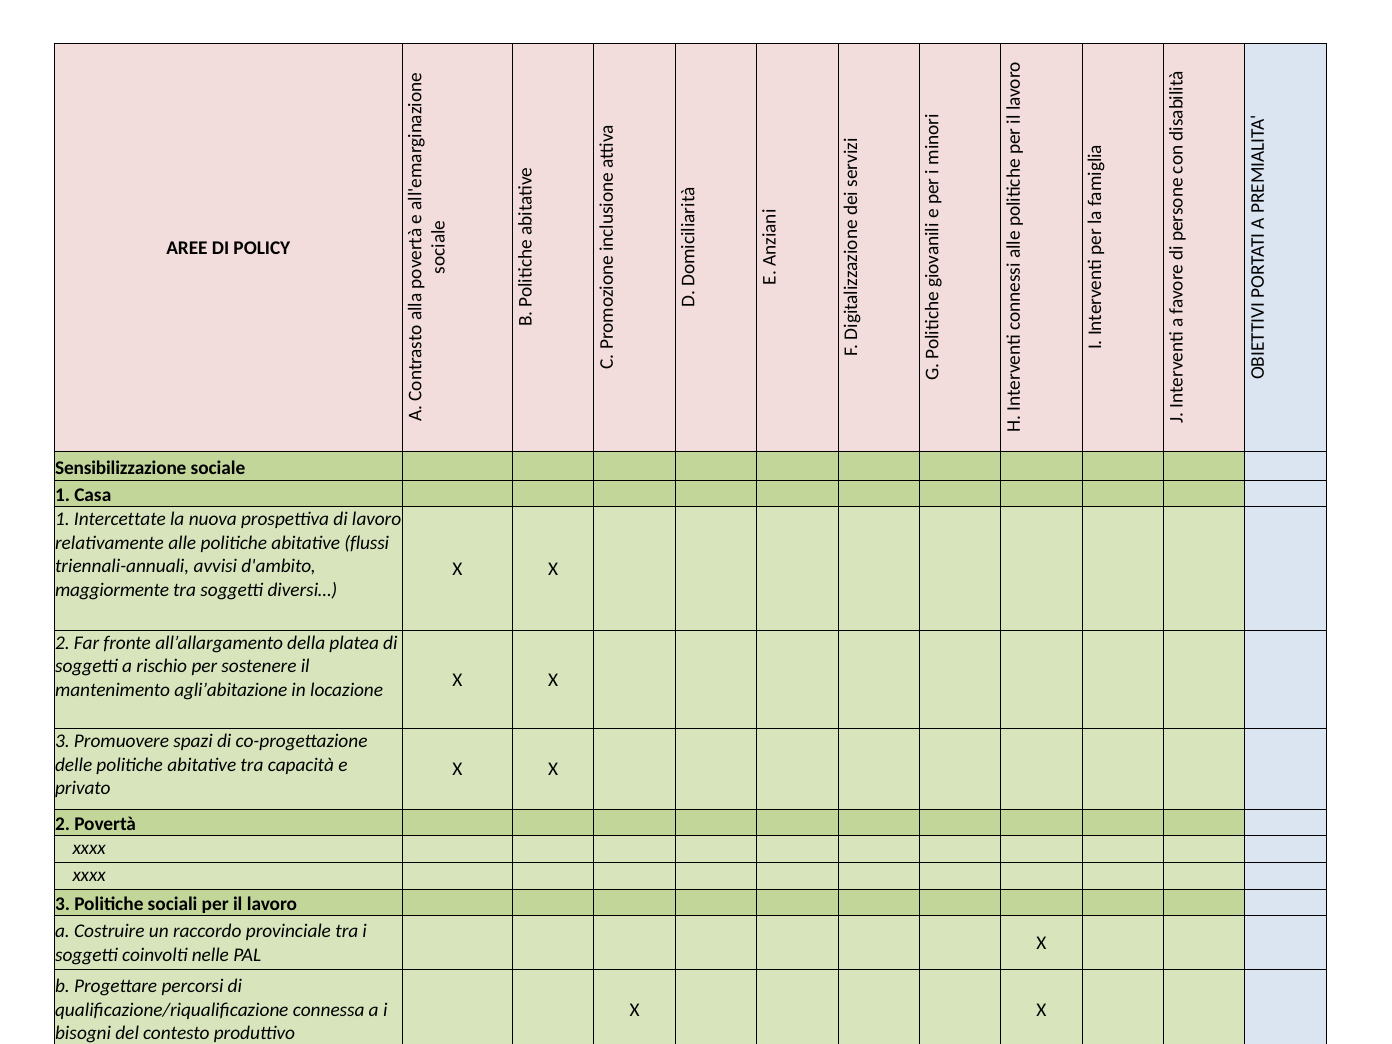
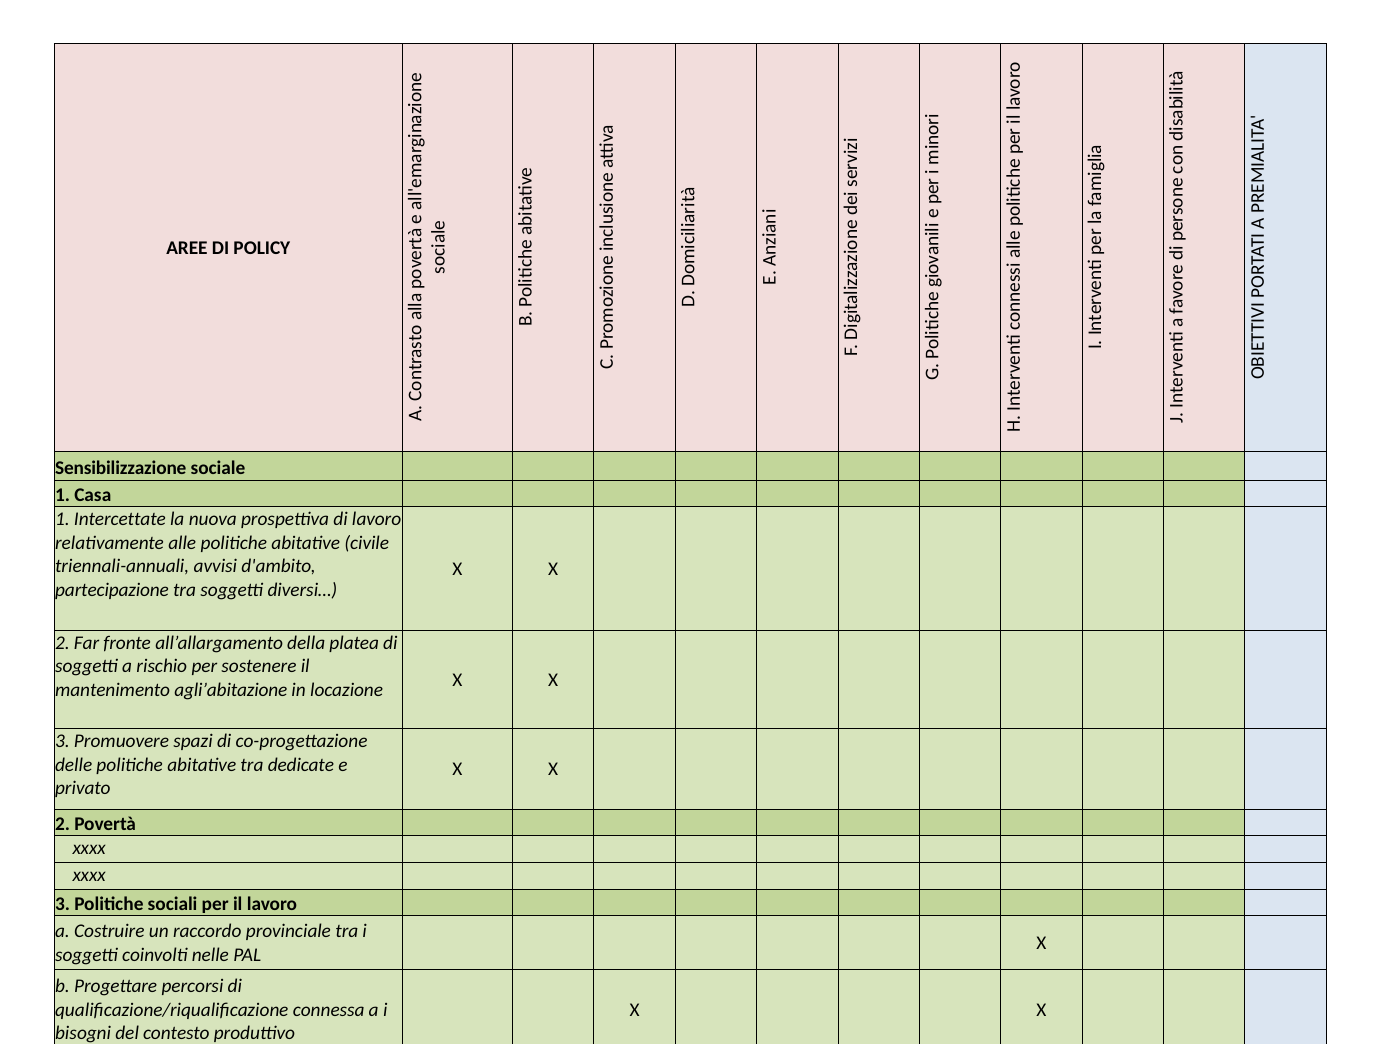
flussi: flussi -> civile (367, 543)
maggiormente: maggiormente -> partecipazione (112, 590)
capacità: capacità -> dedicate (301, 765)
